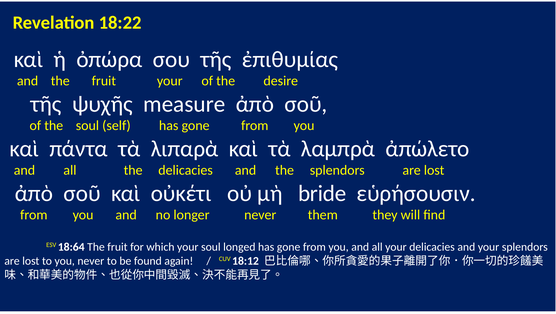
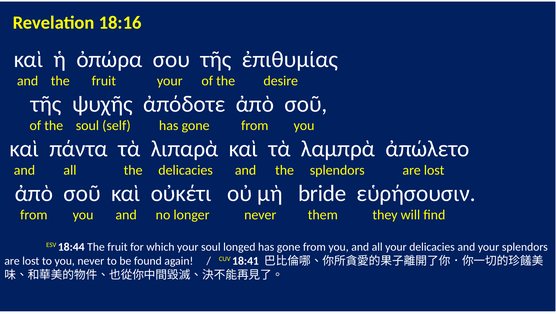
18:22: 18:22 -> 18:16 (120, 23)
measure: measure -> ἀπόδοτε (184, 104)
18:64: 18:64 -> 18:44 (71, 247)
18:12: 18:12 -> 18:41 (246, 260)
